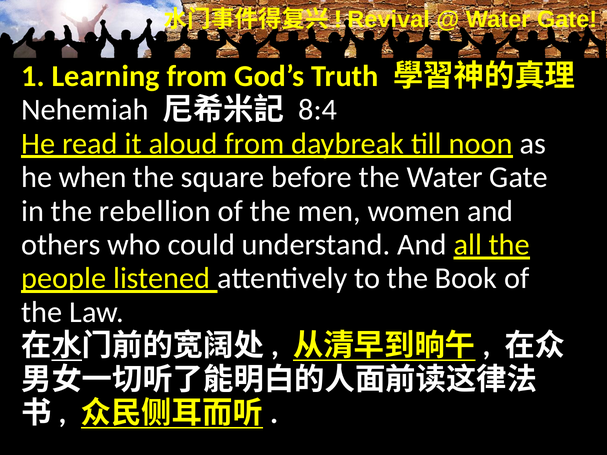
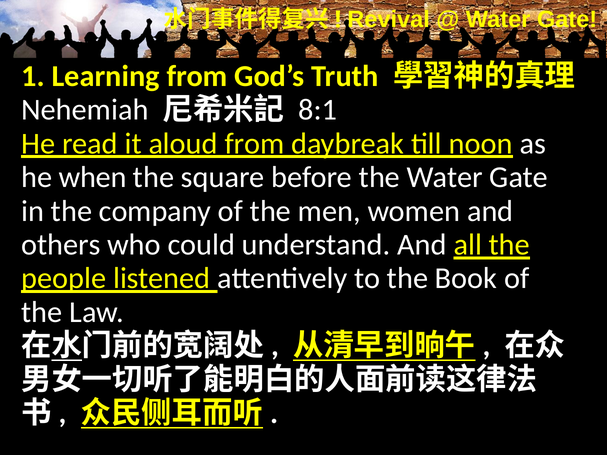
8:4: 8:4 -> 8:1 (318, 110)
rebellion: rebellion -> company (155, 211)
